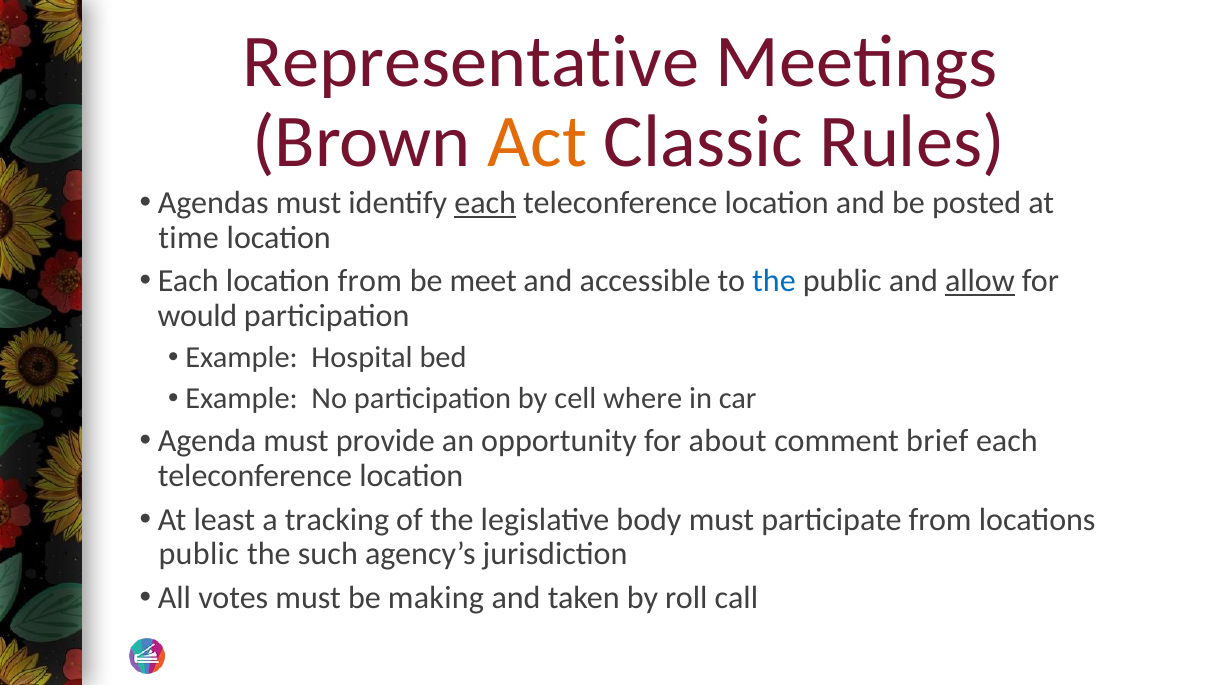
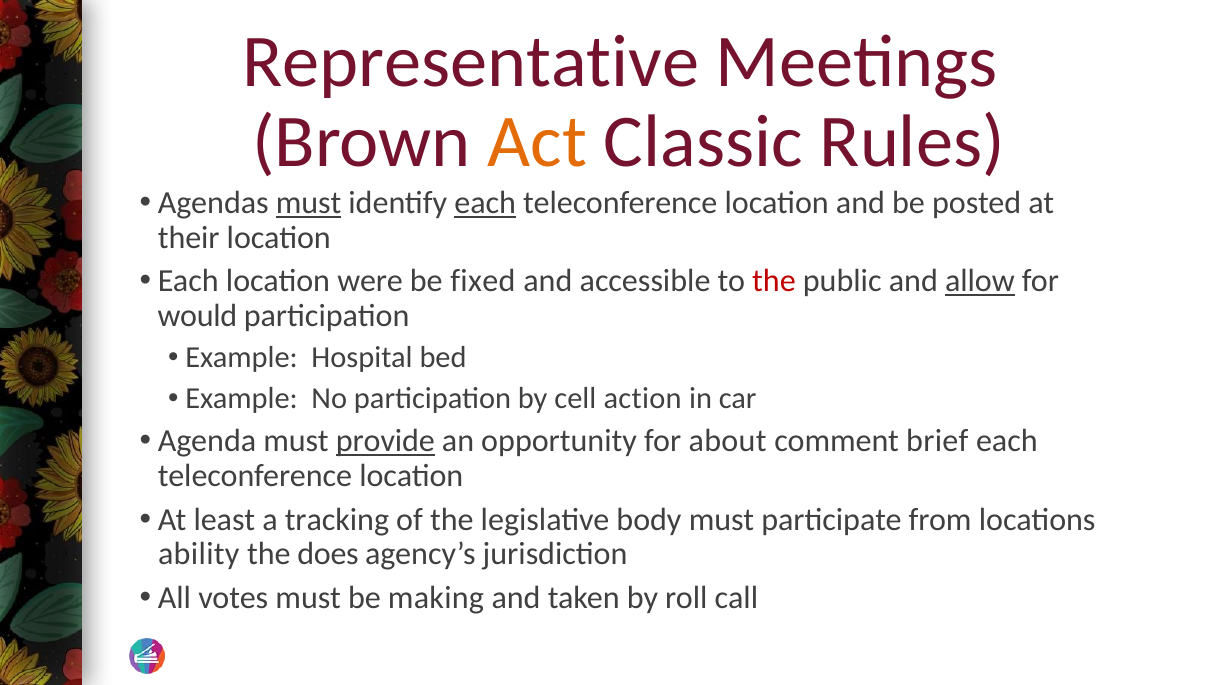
must underline: none -> present (309, 203)
time: time -> their (189, 237)
location from: from -> were (370, 281)
meet: meet -> fixed (483, 281)
the colour: blue -> red (774, 281)
where: where -> action (643, 398)
provide underline: none -> present (385, 441)
public: public -> ability (199, 554)
such: such -> does (328, 554)
